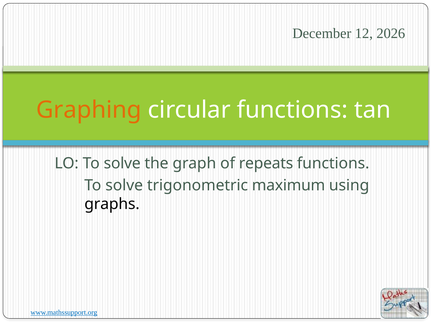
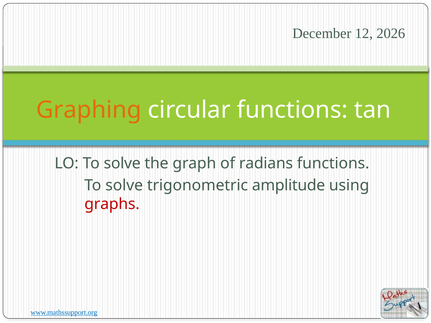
repeats: repeats -> radians (266, 163)
maximum: maximum -> amplitude (289, 186)
graphs colour: black -> red (112, 204)
